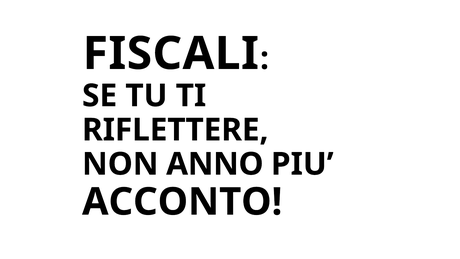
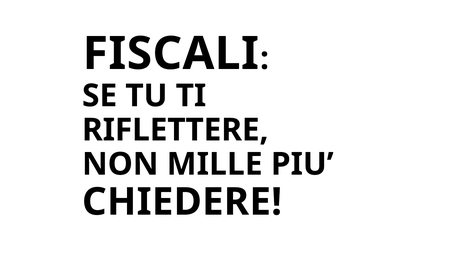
ANNO: ANNO -> MILLE (215, 164)
ACCONTO: ACCONTO -> CHIEDERE (182, 202)
